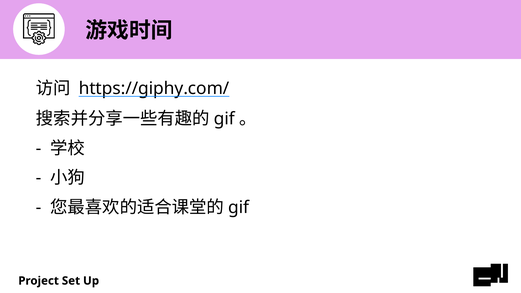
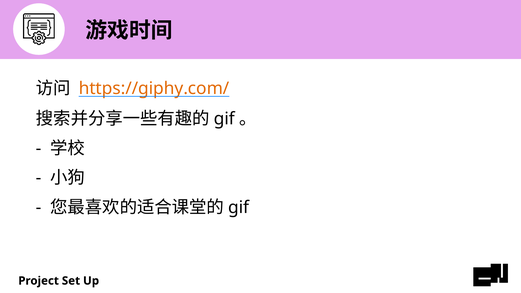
https://giphy.com/ colour: black -> orange (154, 88)
